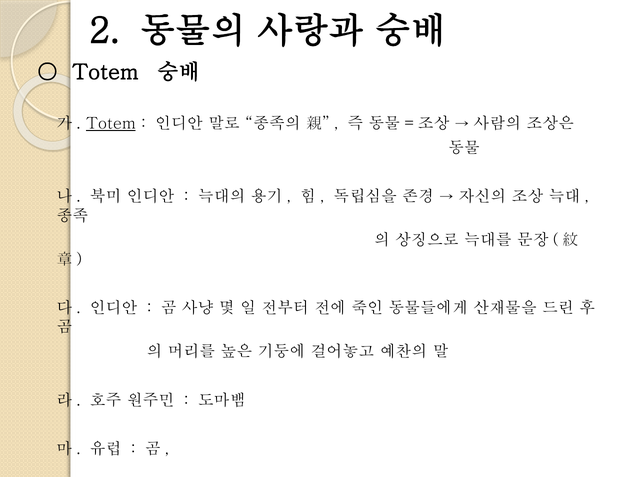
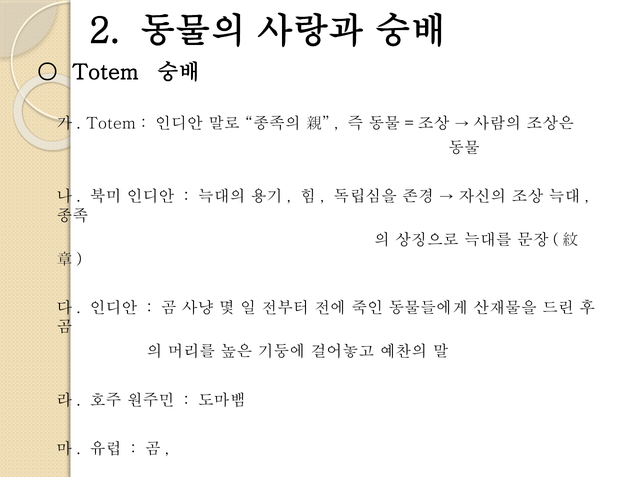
Totem underline: present -> none (111, 124)
